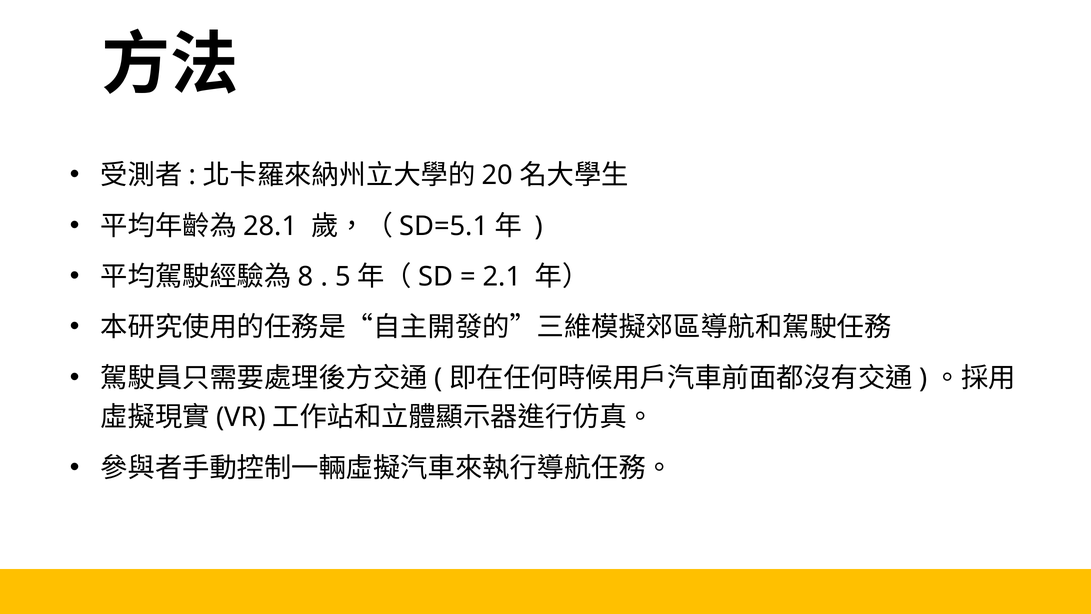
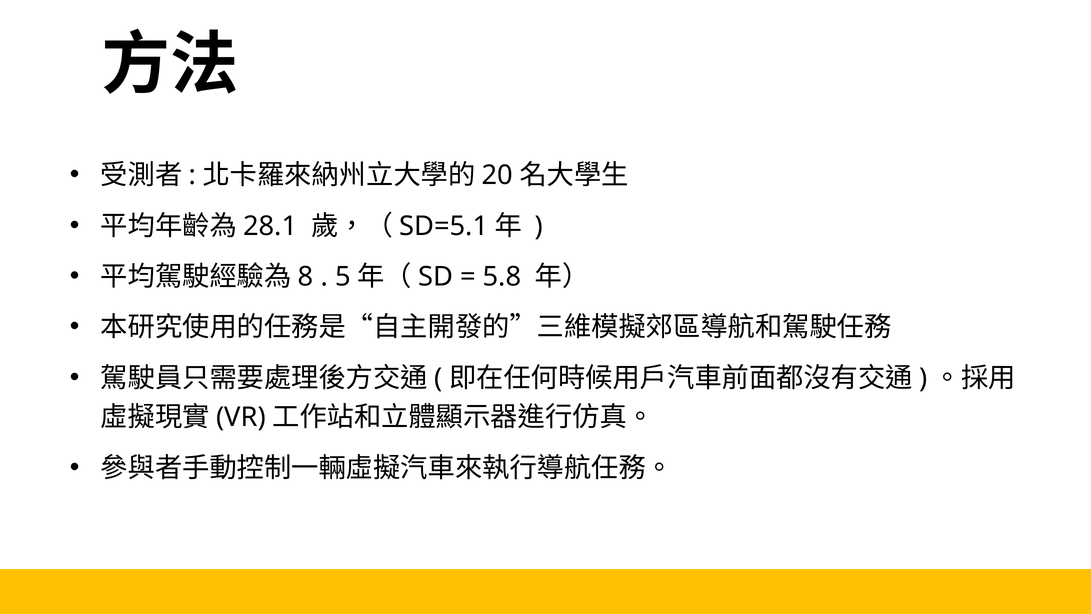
2.1: 2.1 -> 5.8 (502, 277)
